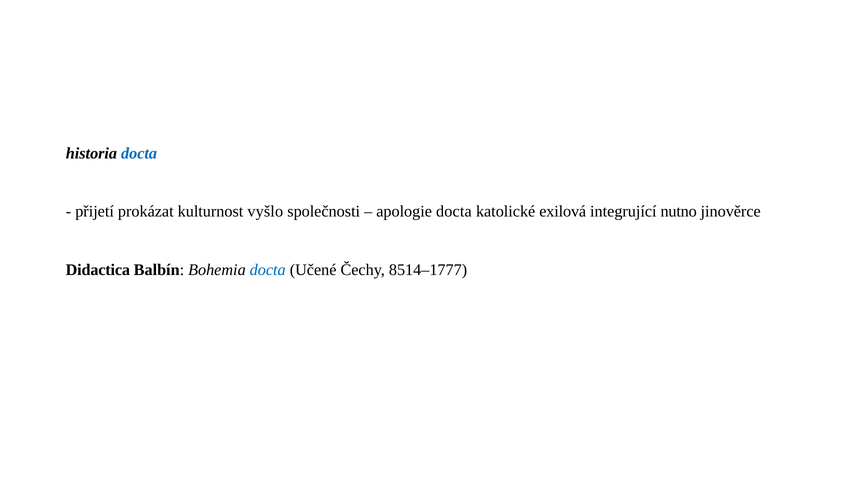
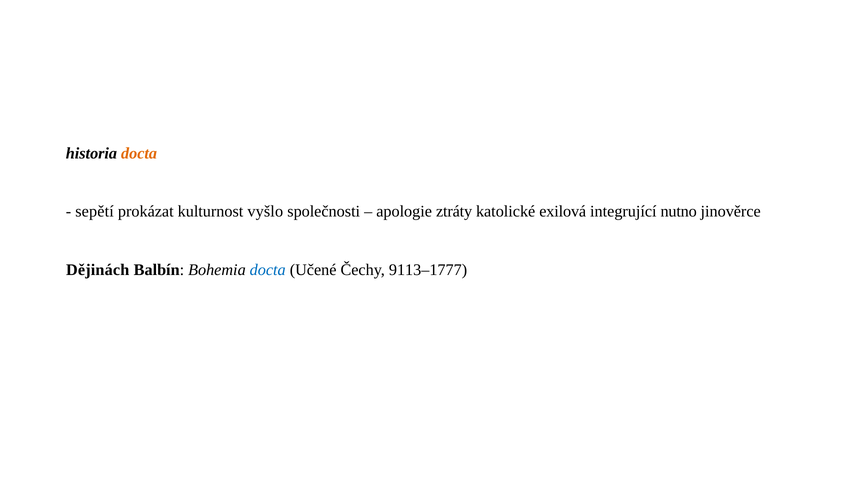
docta colour: blue -> orange (139, 153)
přijetí: přijetí -> sepětí (95, 212)
apologie docta: docta -> ztráty (454, 212)
Didactica: Didactica -> Dějinách (98, 270)
8514–1777: 8514–1777 -> 9113–1777 (428, 270)
